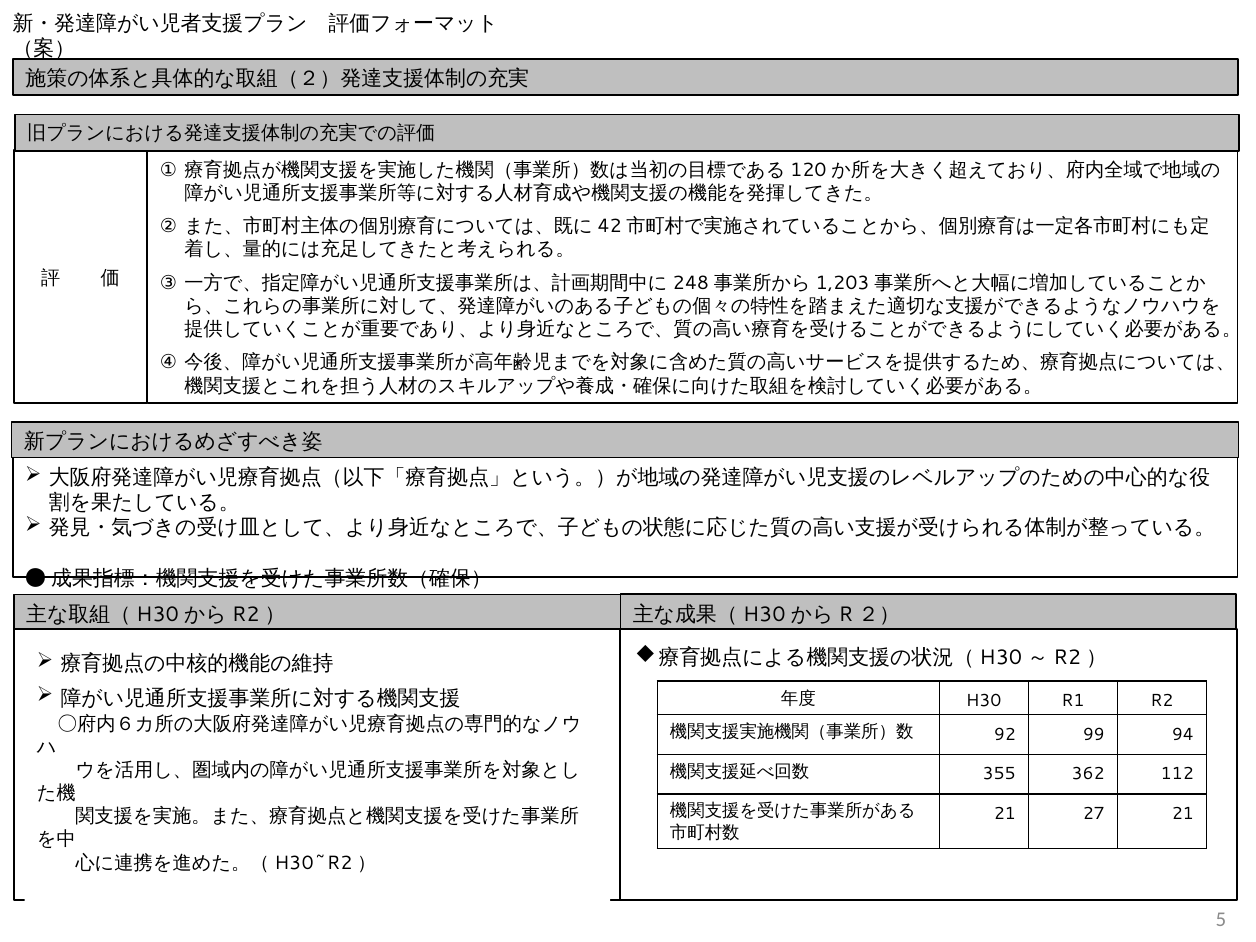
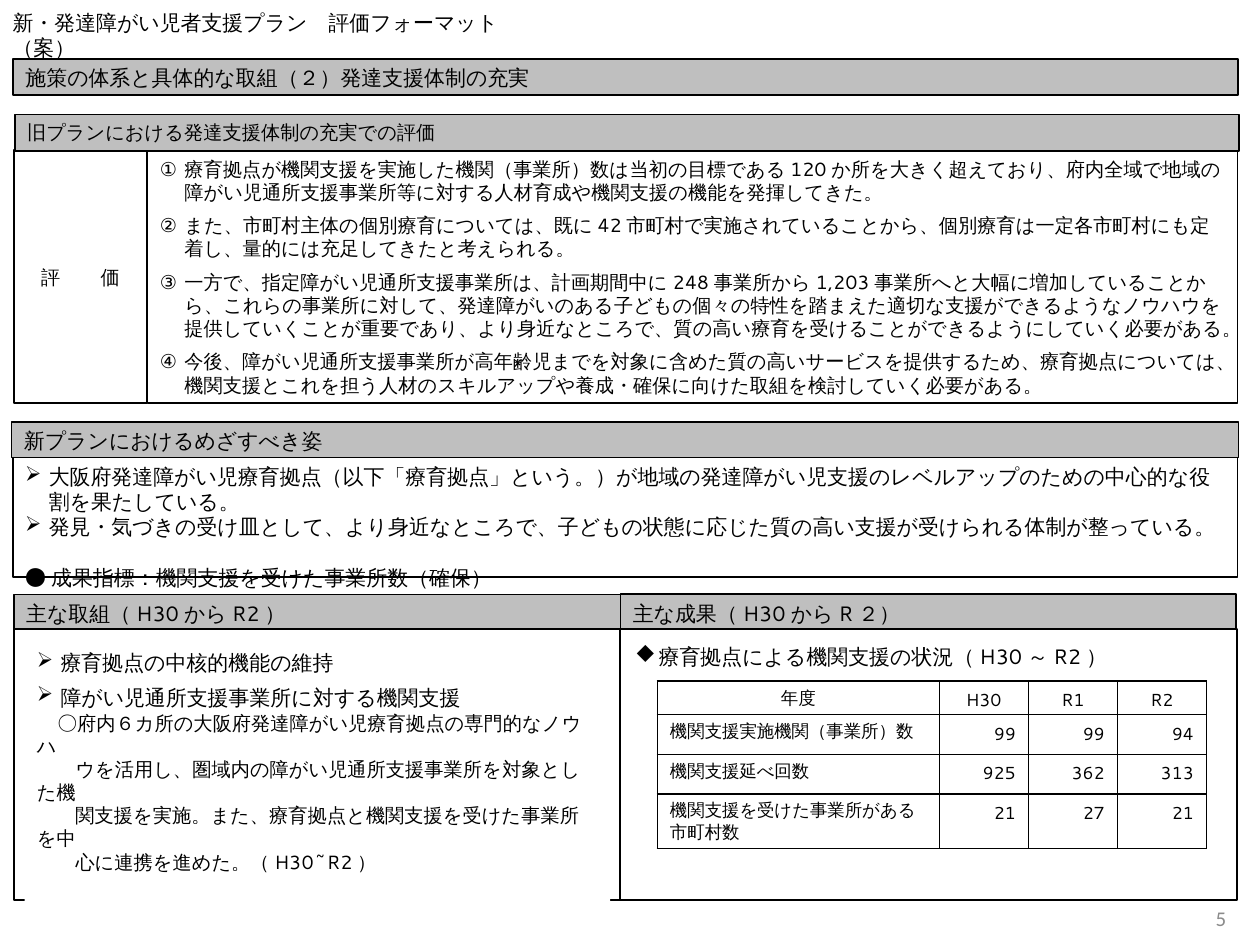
92: 92 -> 99 (1005, 734)
355: 355 -> 925 (999, 774)
112: 112 -> 313 (1177, 774)
